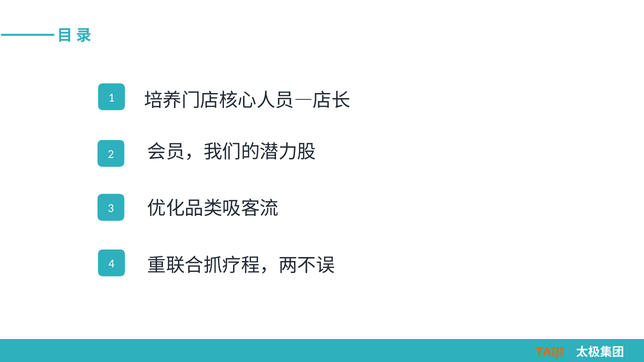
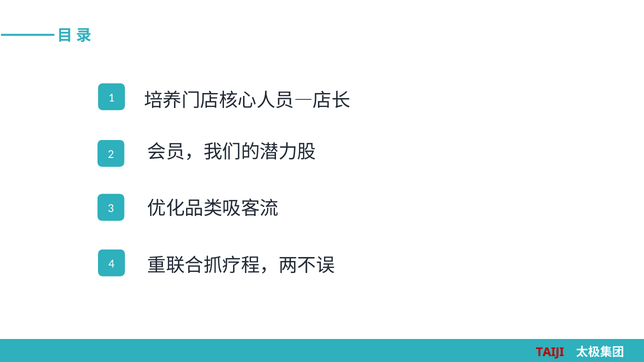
TAIJI colour: orange -> red (550, 352)
